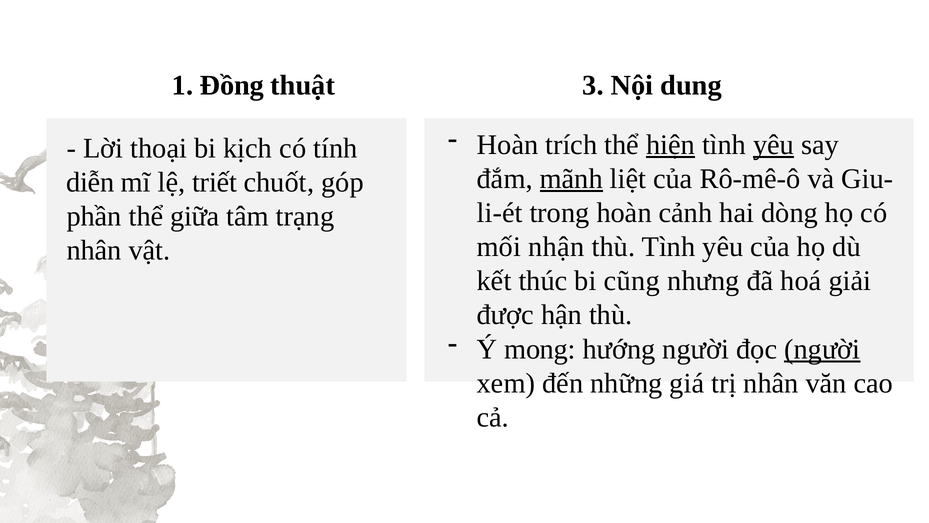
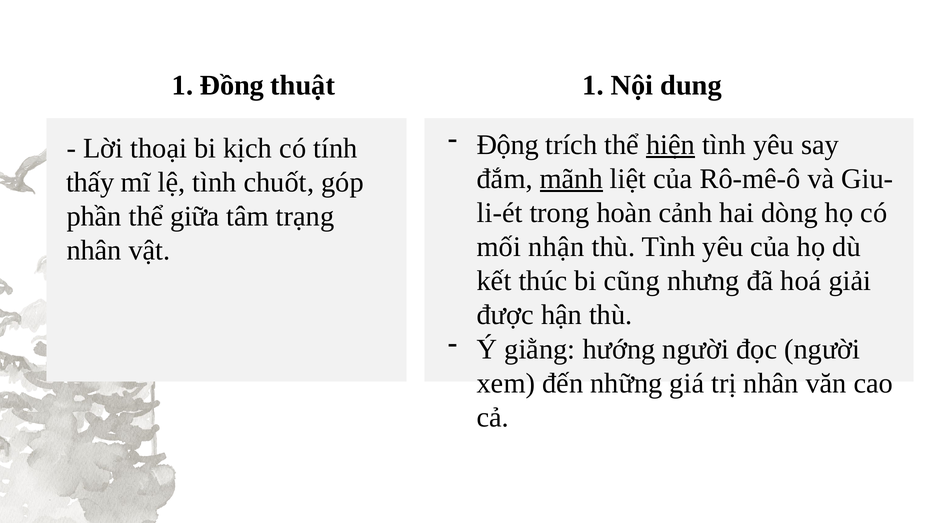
thuật 3: 3 -> 1 (593, 85)
Hoàn: Hoàn -> Động (508, 145)
yêu underline: present -> none (774, 145)
diễn: diễn -> thấy (90, 182)
lệ triết: triết -> tình (214, 182)
mong: mong -> giằng (540, 349)
người underline: present -> none (822, 349)
